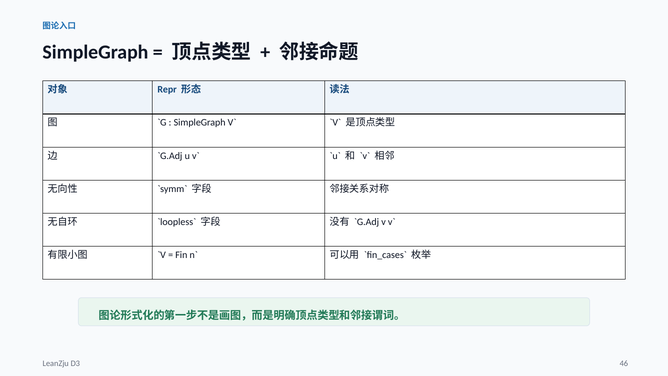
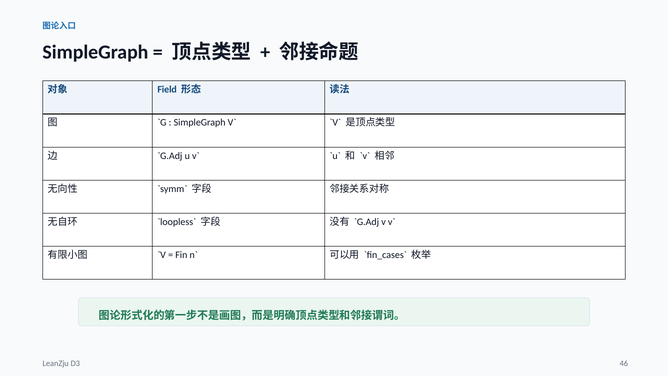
Repr: Repr -> Field (167, 90)
